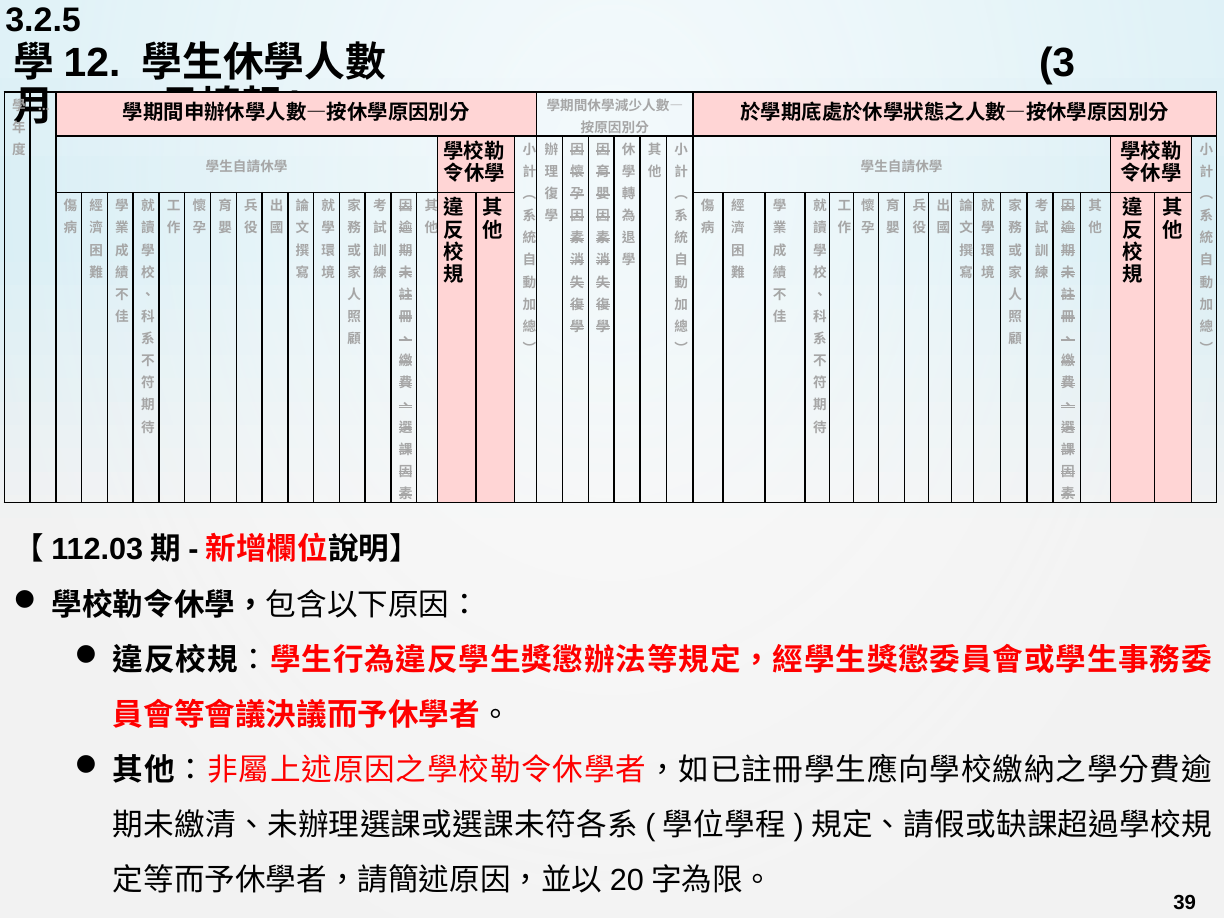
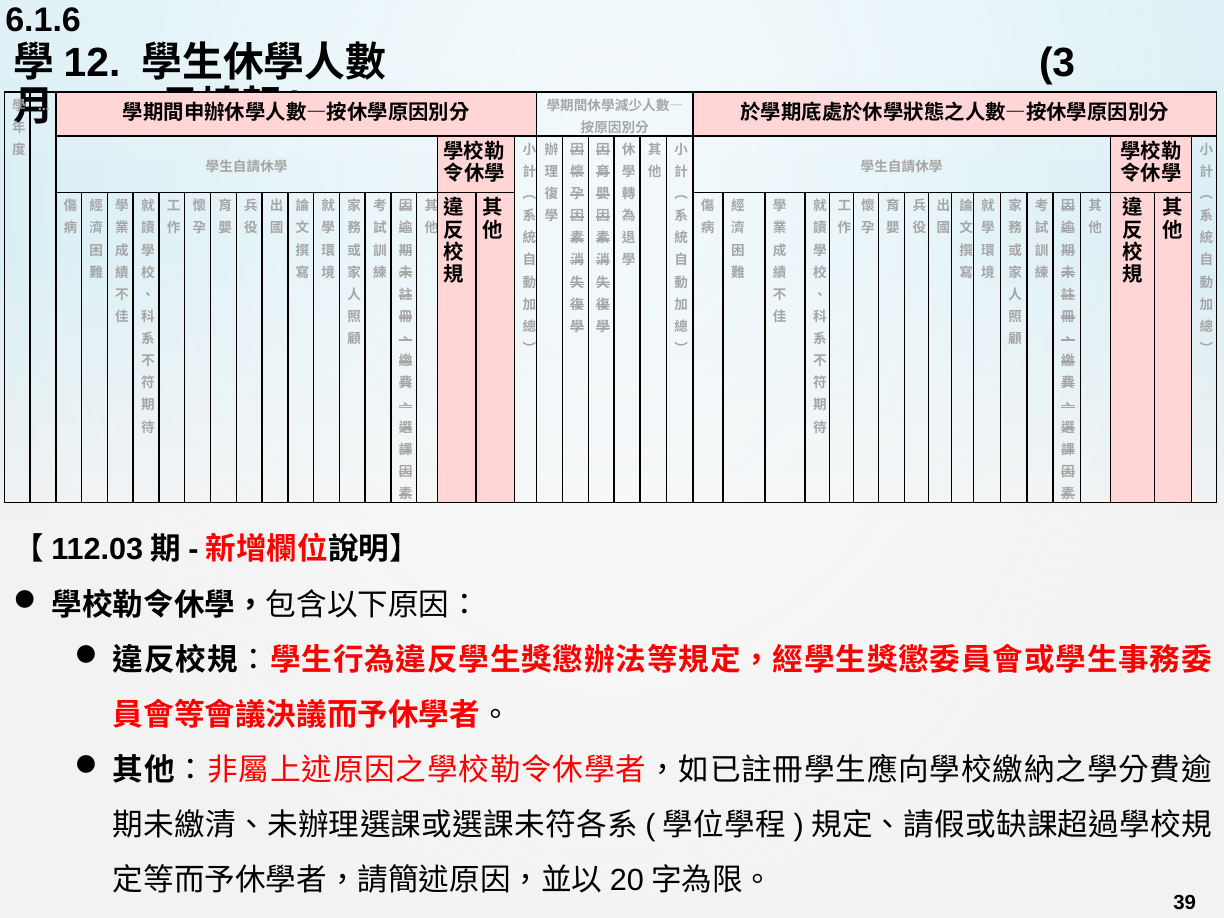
3.2.5: 3.2.5 -> 6.1.6 (43, 21)
